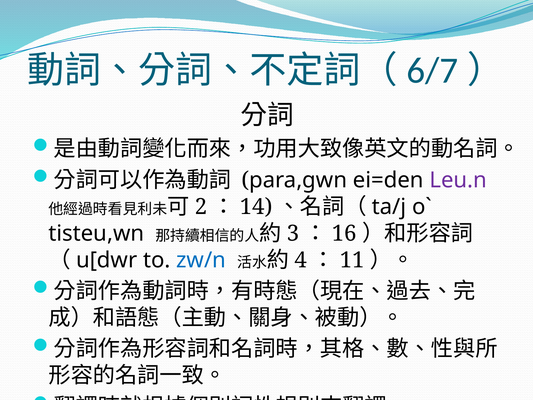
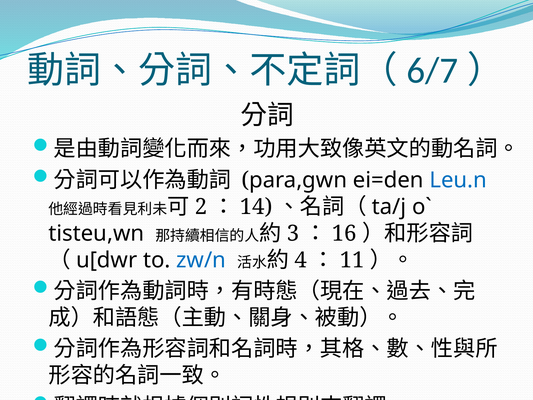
Leu.n colour: purple -> blue (458, 180)
